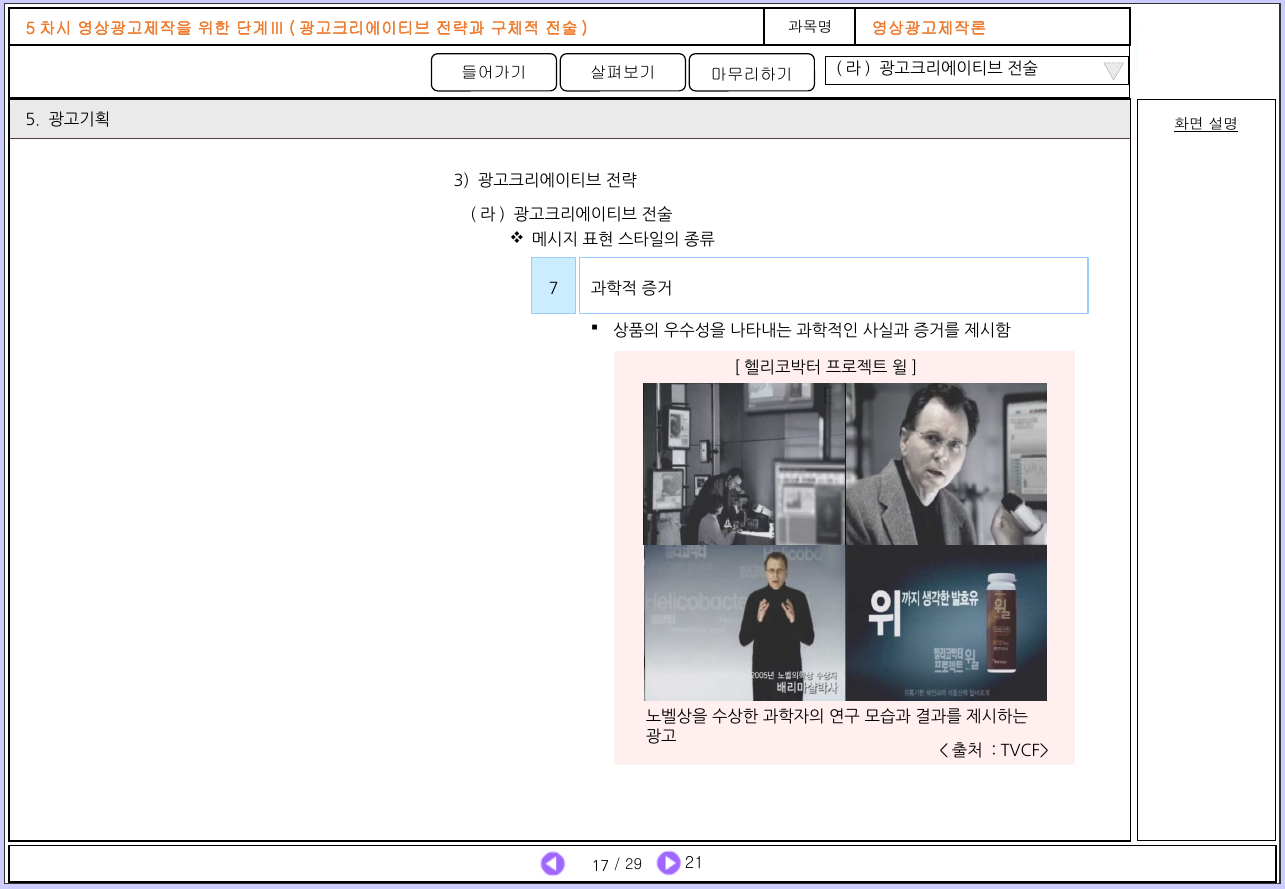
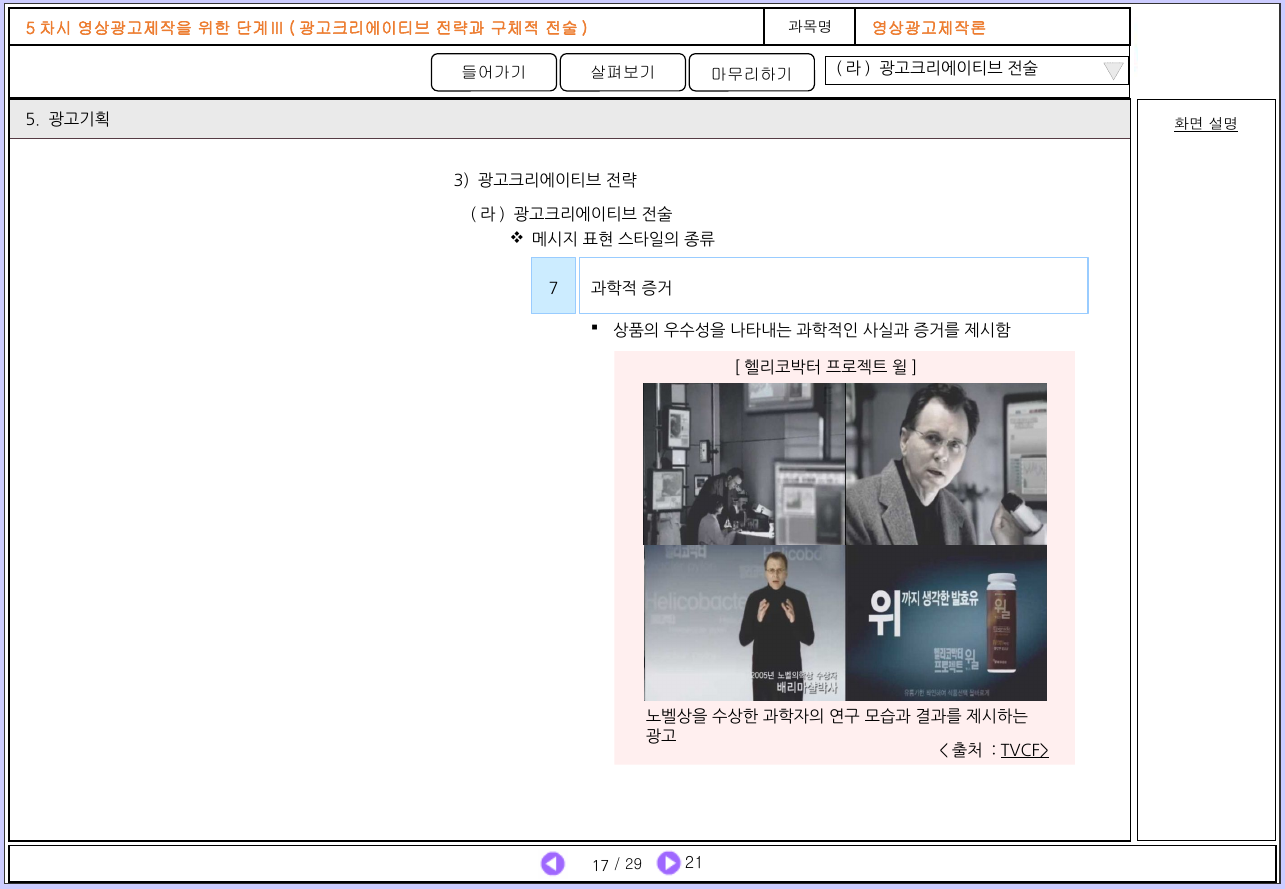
TVCF> underline: none -> present (1025, 751)
